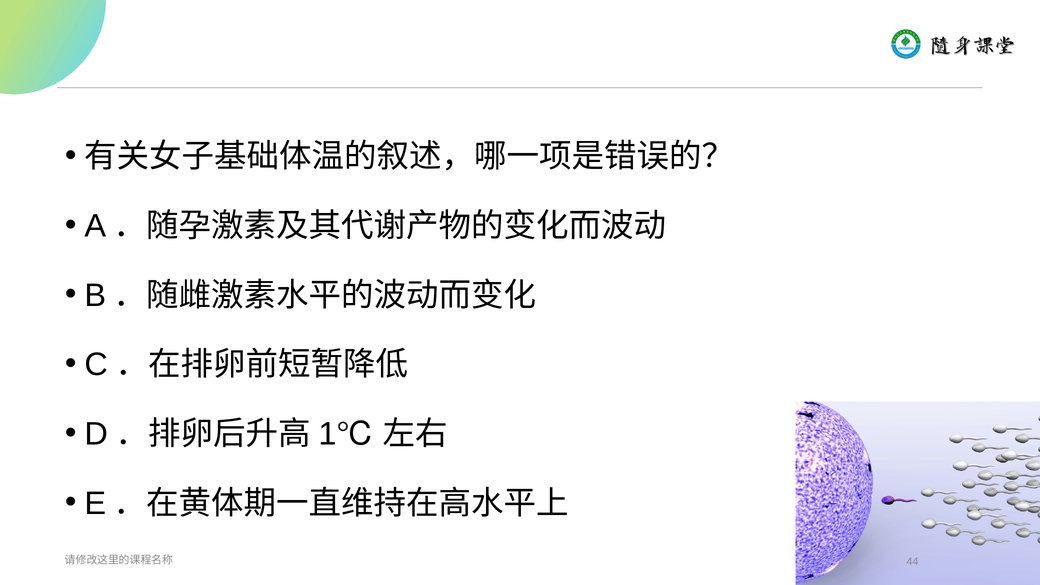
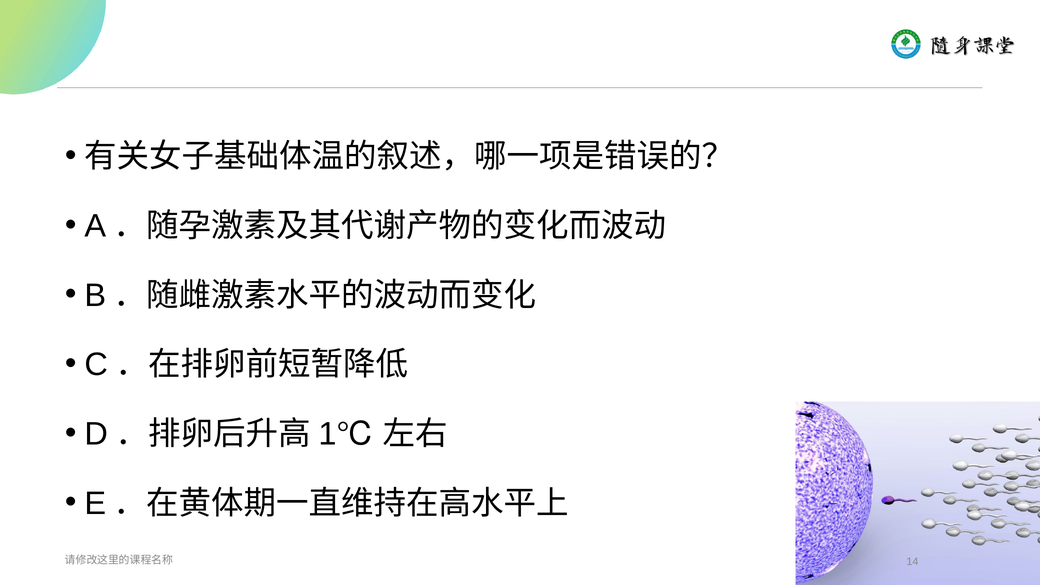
44: 44 -> 14 (912, 562)
